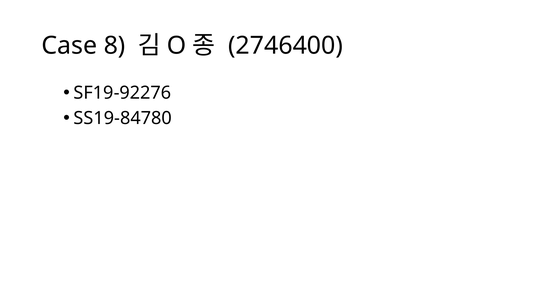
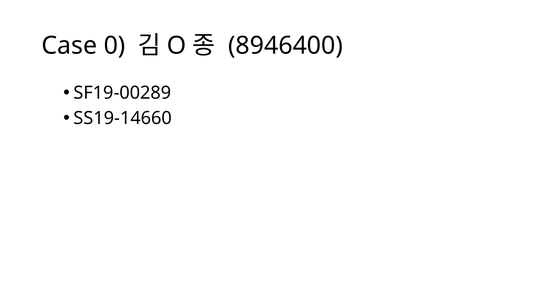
8: 8 -> 0 (115, 46)
2746400: 2746400 -> 8946400 (286, 46)
SF19-92276: SF19-92276 -> SF19-00289 (122, 93)
SS19-84780: SS19-84780 -> SS19-14660 (123, 118)
